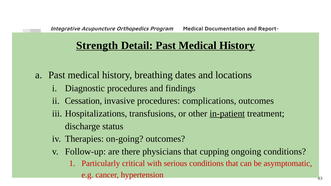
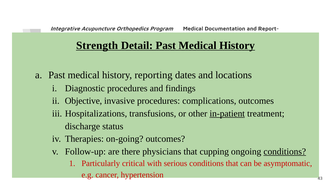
breathing: breathing -> reporting (154, 75)
Cessation: Cessation -> Objective (83, 101)
conditions underline: none -> present (285, 152)
